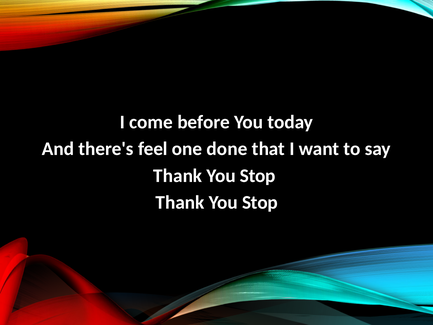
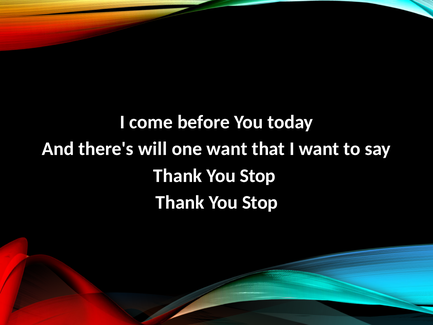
feel: feel -> will (153, 149)
one done: done -> want (227, 149)
